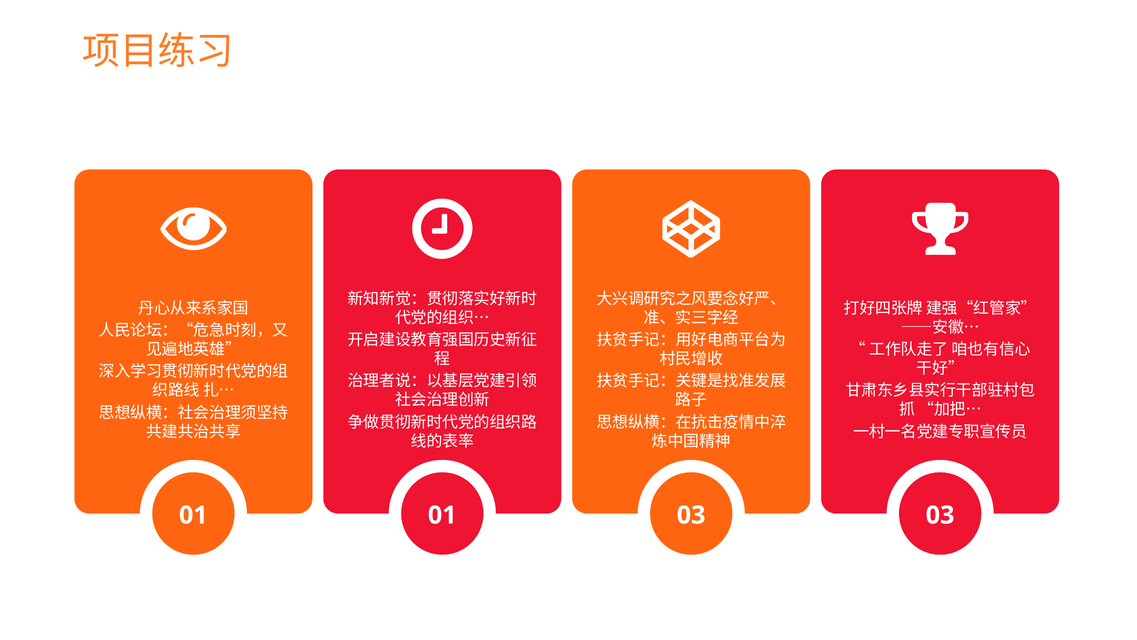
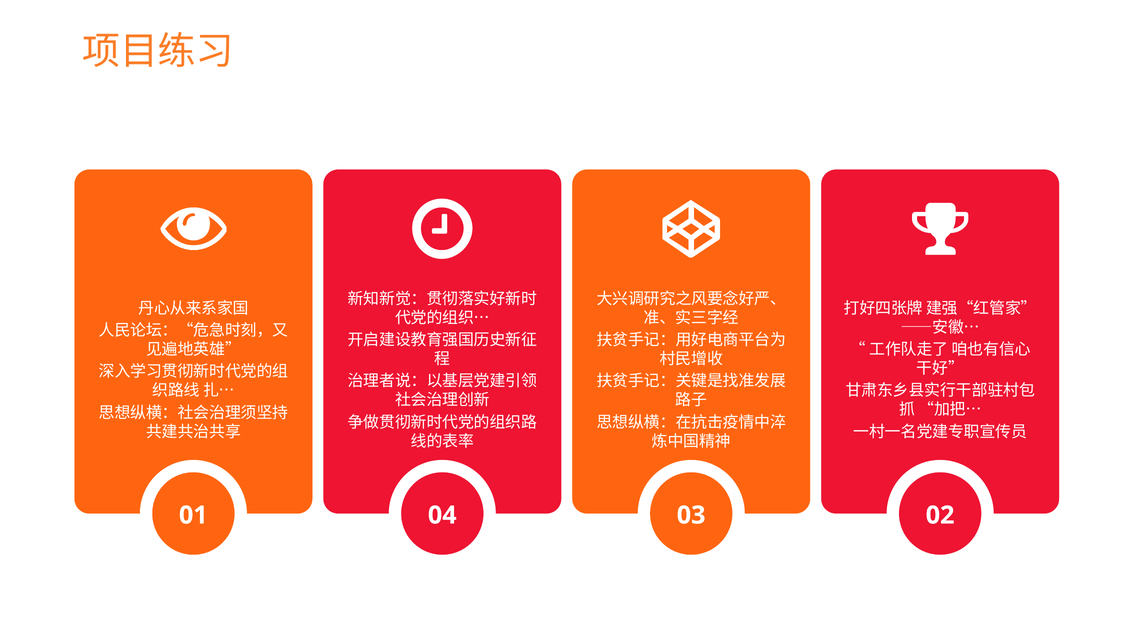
01 01: 01 -> 04 (442, 515)
03 03: 03 -> 02 (940, 515)
